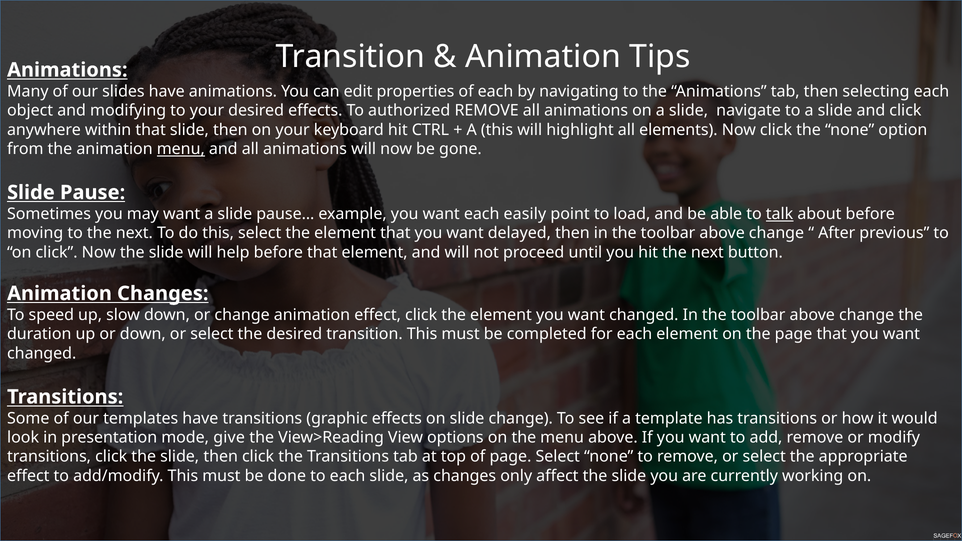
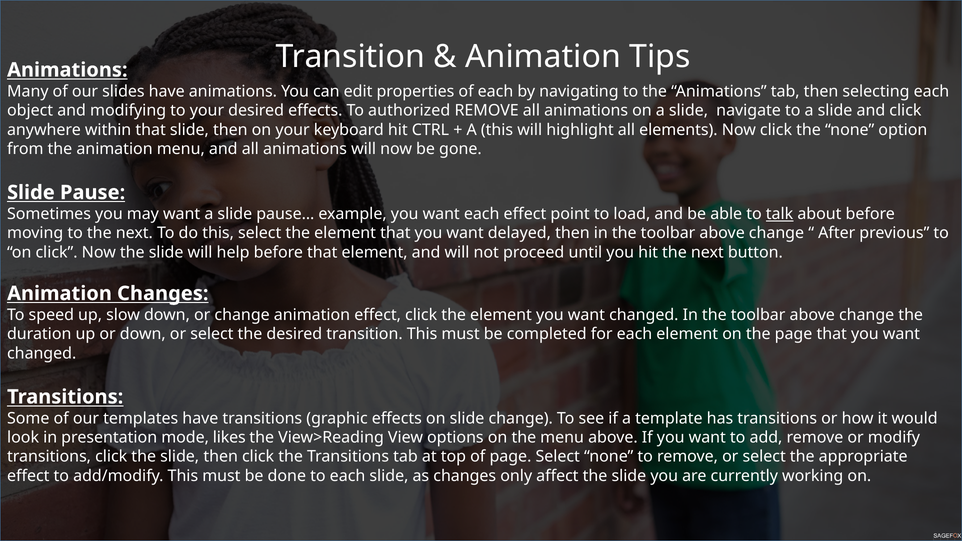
menu underline: present -> none (181, 149)
each easily: easily -> effect (525, 214)
give: give -> likes (229, 438)
